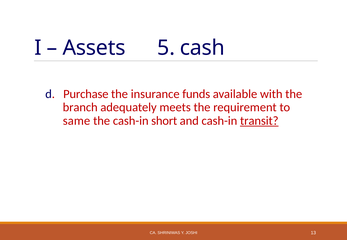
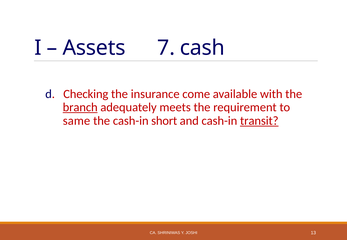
5: 5 -> 7 (166, 48)
Purchase: Purchase -> Checking (86, 94)
funds: funds -> come (196, 94)
branch underline: none -> present (80, 108)
